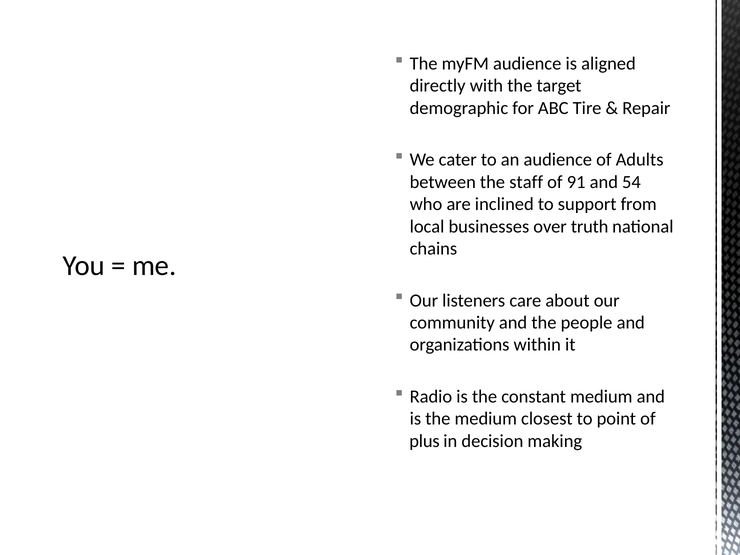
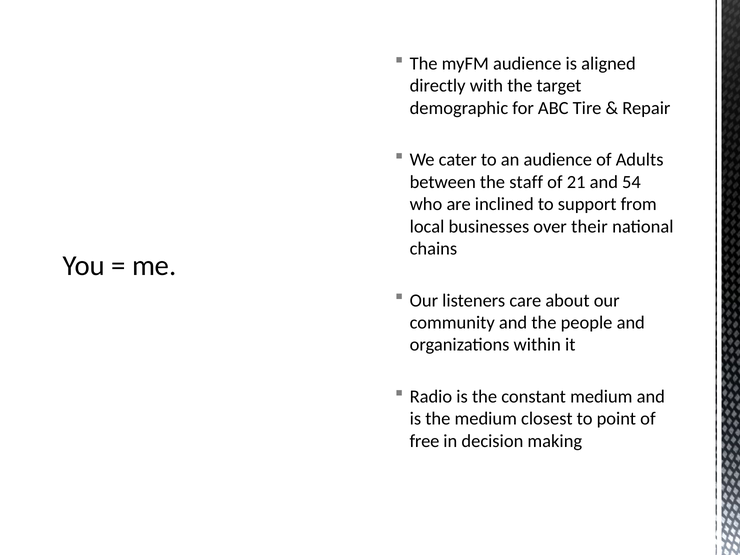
91: 91 -> 21 (576, 182)
truth: truth -> their (589, 226)
plus: plus -> free (424, 441)
